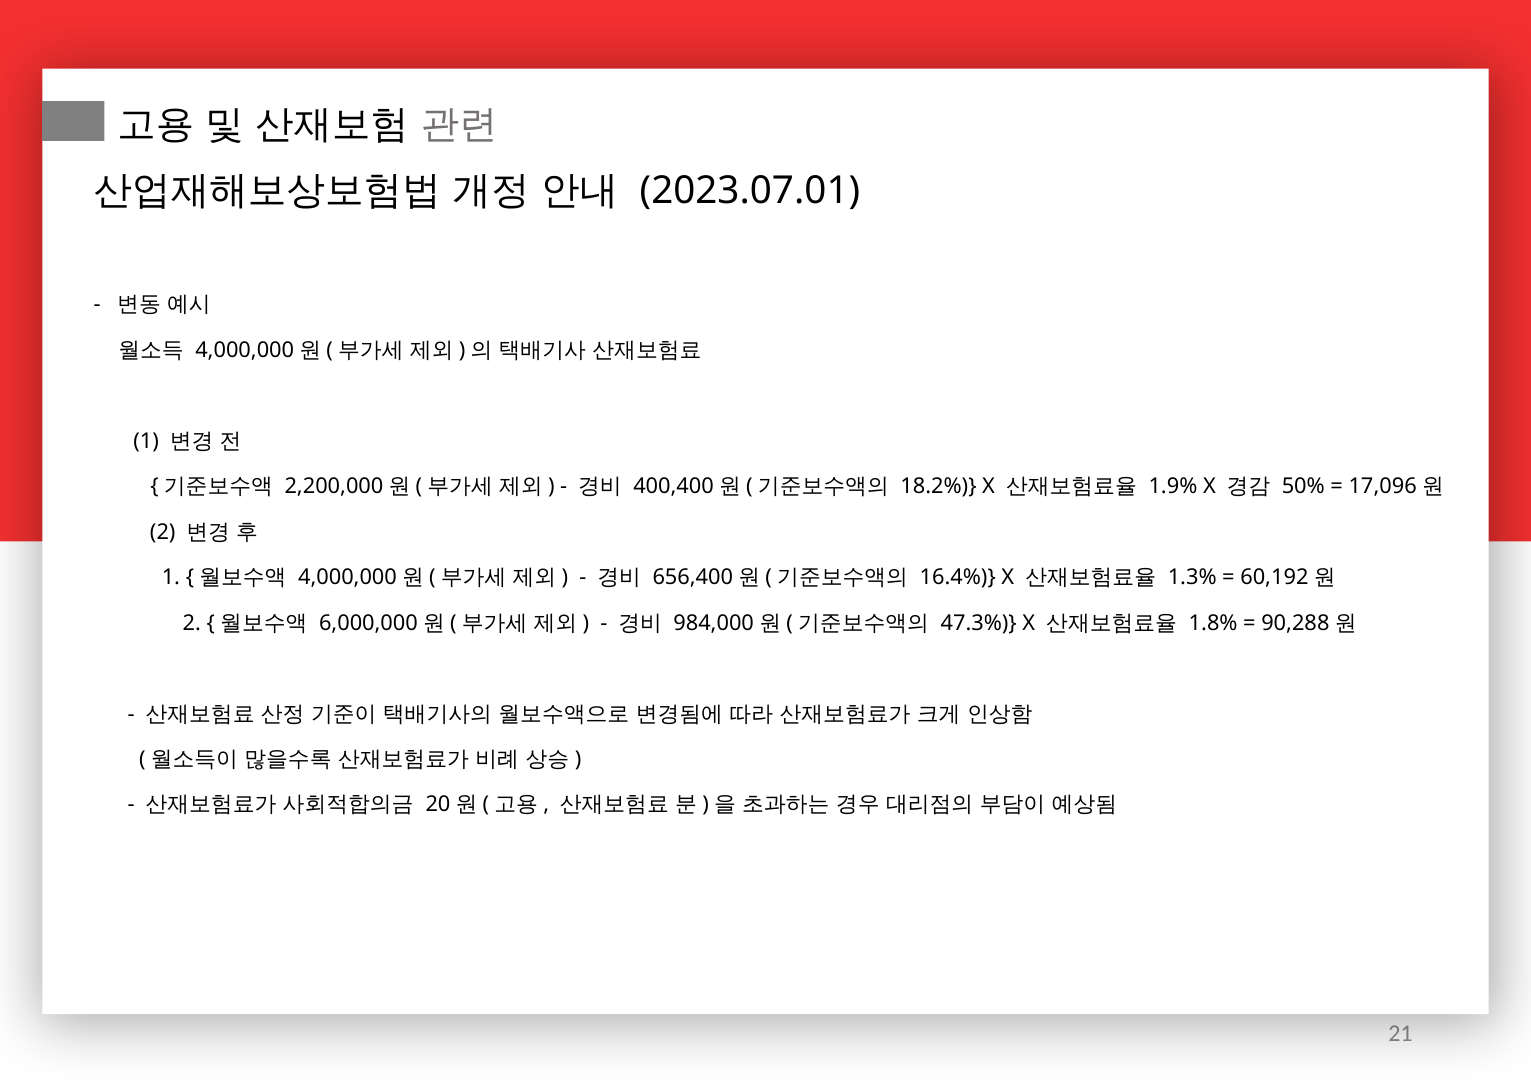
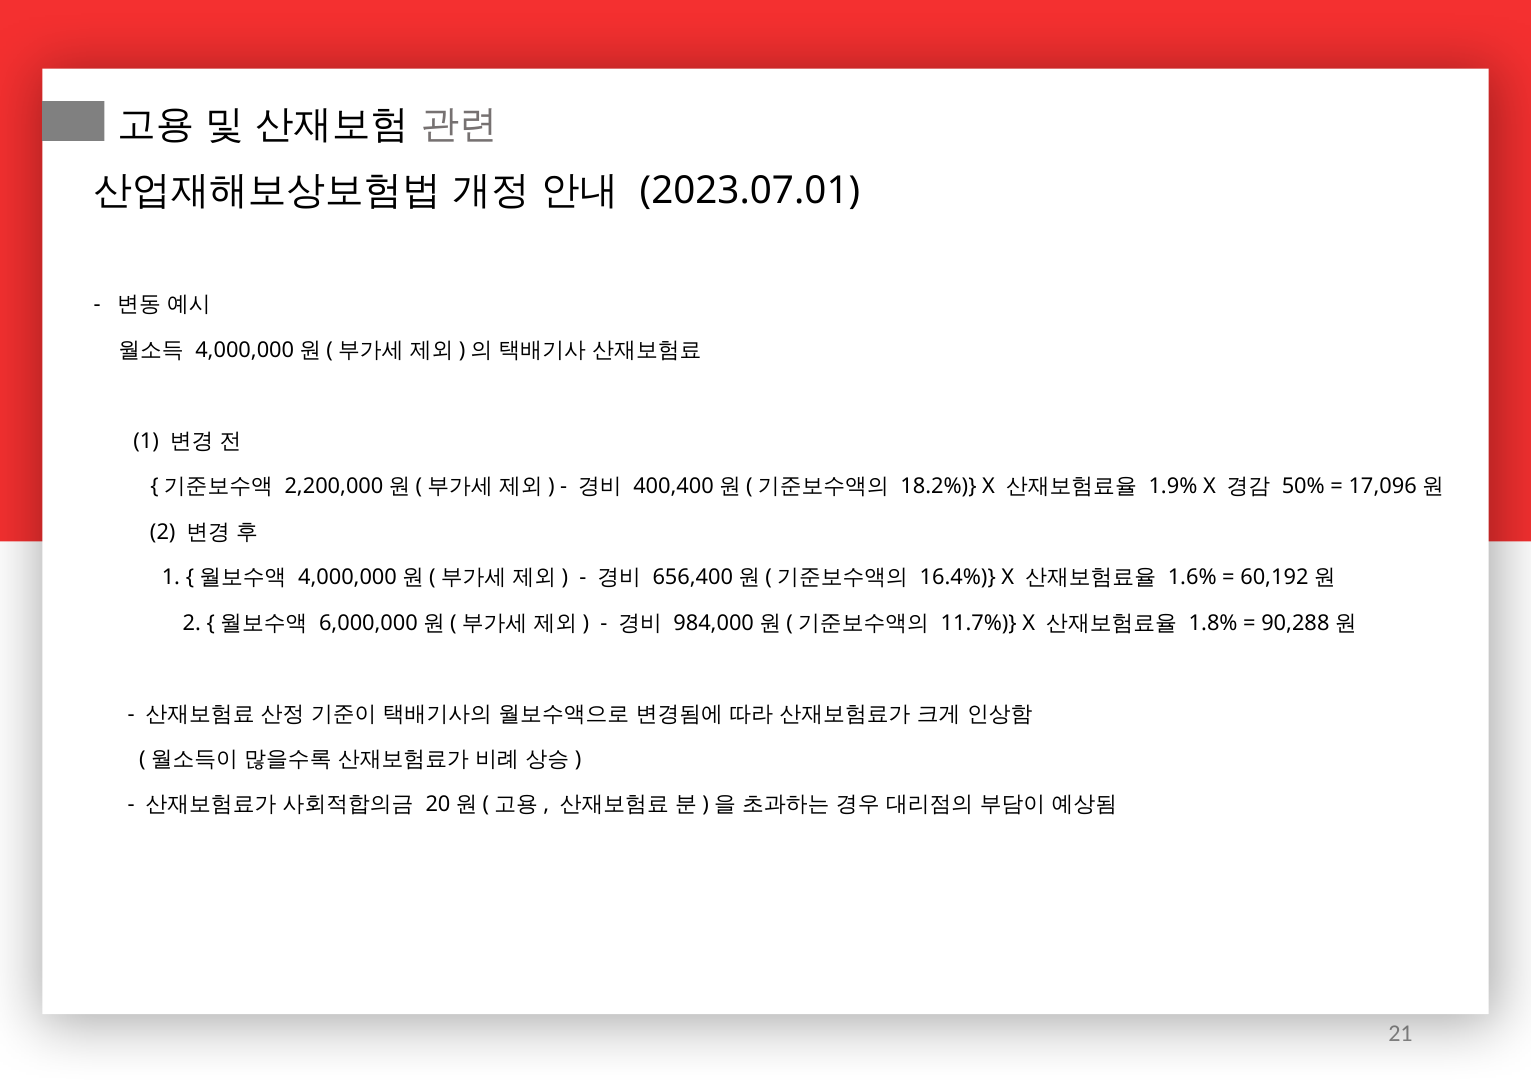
1.3%: 1.3% -> 1.6% (1192, 577)
47.3%: 47.3% -> 11.7% (979, 623)
